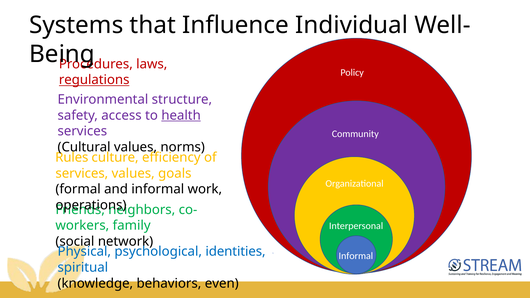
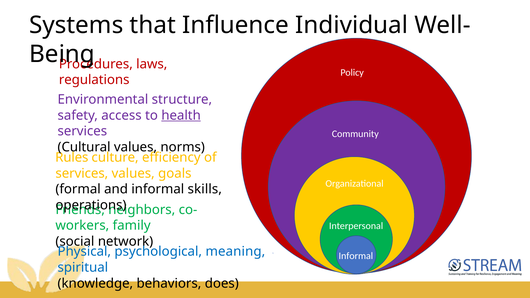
regulations underline: present -> none (94, 80)
work: work -> skills (205, 189)
identities: identities -> meaning (235, 252)
even: even -> does (222, 283)
